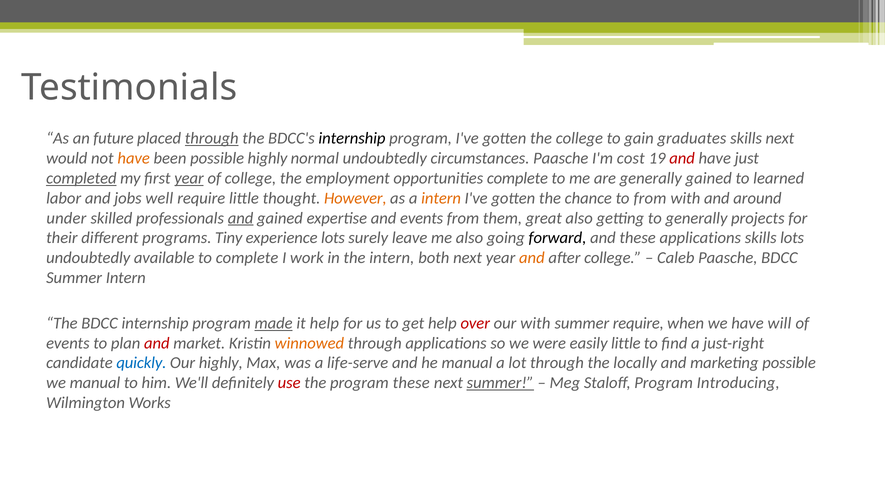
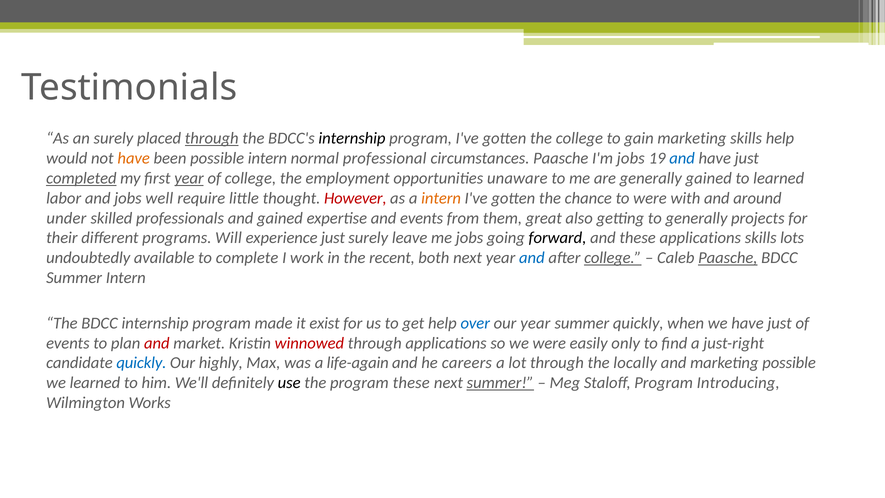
an future: future -> surely (113, 138)
gain graduates: graduates -> marketing (692, 138)
skills next: next -> help (780, 138)
possible highly: highly -> intern (267, 158)
normal undoubtedly: undoubtedly -> professional (385, 158)
I'm cost: cost -> jobs (631, 158)
and colour: red -> blue (682, 158)
opportunities complete: complete -> unaware (517, 178)
However colour: orange -> red (355, 198)
to from: from -> were (650, 198)
and underline: present -> none (241, 218)
Tiny: Tiny -> Will (228, 238)
experience lots: lots -> just (333, 238)
me also: also -> jobs (470, 238)
the intern: intern -> recent (392, 258)
and colour: orange -> blue (532, 258)
college underline: none -> present (613, 258)
Paasche underline: none -> present (728, 258)
made underline: present -> none (274, 323)
it help: help -> exist (325, 323)
over colour: red -> blue (475, 323)
our with: with -> year (535, 323)
summer require: require -> quickly (638, 323)
we have will: will -> just (780, 323)
winnowed colour: orange -> red (309, 343)
easily little: little -> only (626, 343)
life-serve: life-serve -> life-again (358, 363)
he manual: manual -> careers (467, 363)
we manual: manual -> learned (95, 383)
use colour: red -> black (289, 383)
